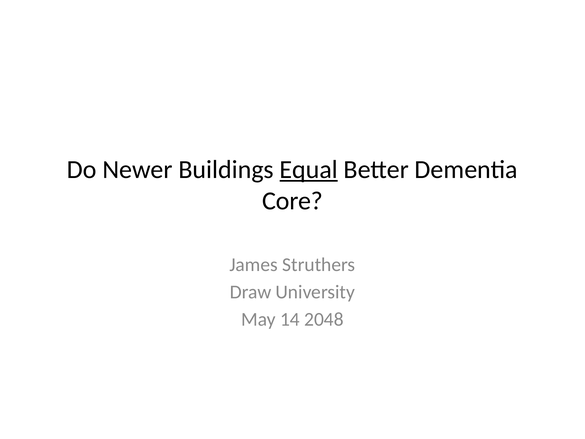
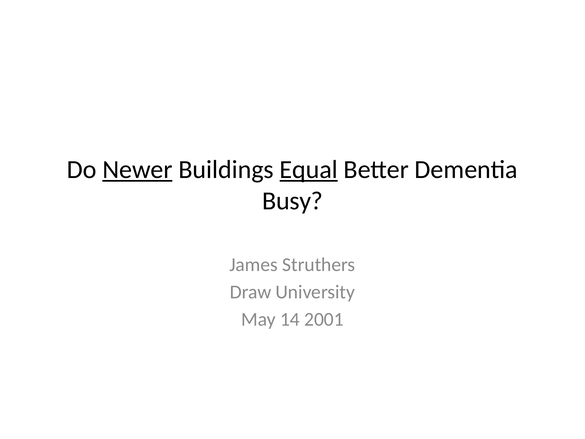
Newer underline: none -> present (137, 170)
Core: Core -> Busy (293, 201)
2048: 2048 -> 2001 (324, 319)
